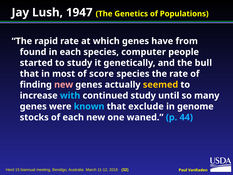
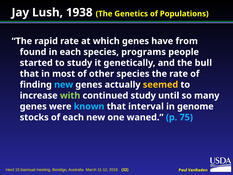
1947: 1947 -> 1938 (79, 12)
computer: computer -> programs (144, 52)
score: score -> other (102, 74)
new colour: pink -> light blue (64, 85)
with colour: light blue -> light green (70, 95)
exclude: exclude -> interval (146, 106)
44: 44 -> 75 (186, 117)
